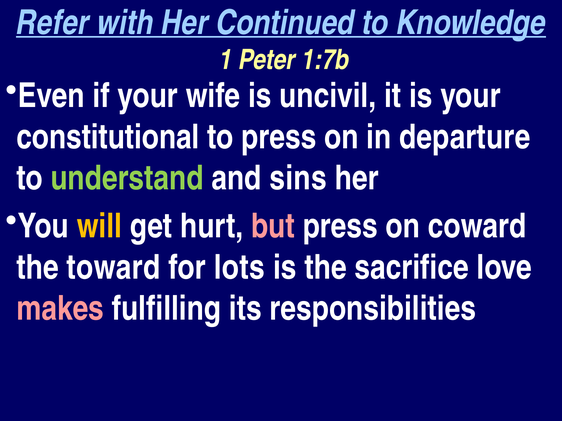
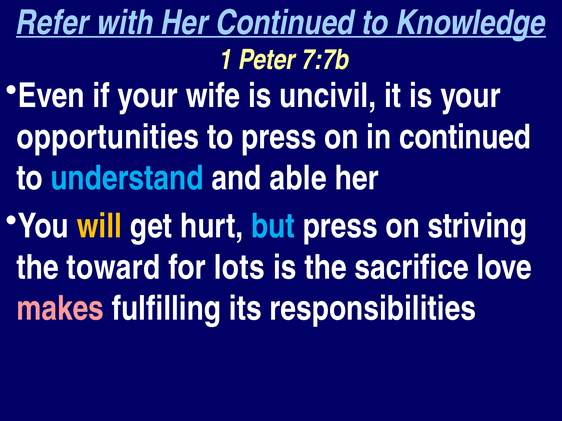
1:7b: 1:7b -> 7:7b (325, 60)
constitutional: constitutional -> opportunities (108, 137)
in departure: departure -> continued (465, 137)
understand colour: light green -> light blue (127, 178)
sins: sins -> able (298, 178)
but colour: pink -> light blue (273, 227)
coward: coward -> striving (477, 227)
